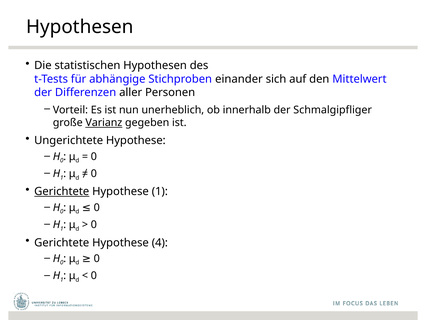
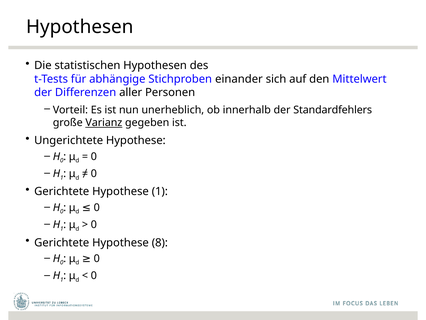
Schmalgipfliger: Schmalgipfliger -> Standardfehlers (333, 110)
Gerichtete underline: present -> none (62, 191)
4: 4 -> 8 (160, 242)
